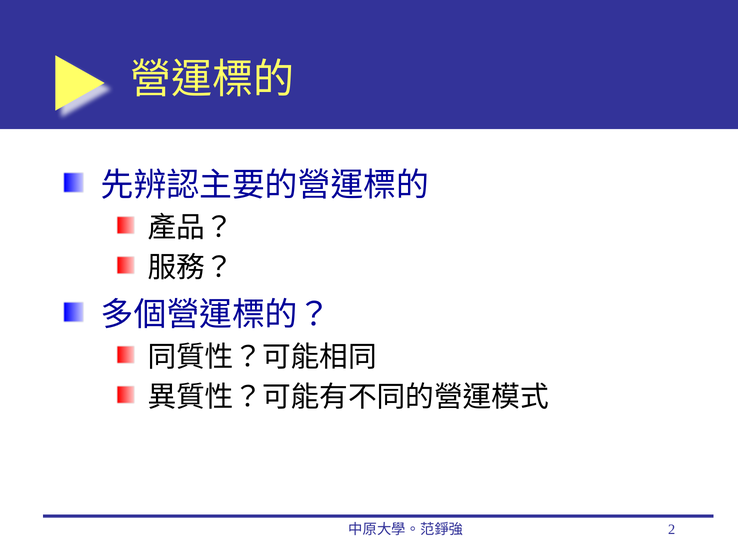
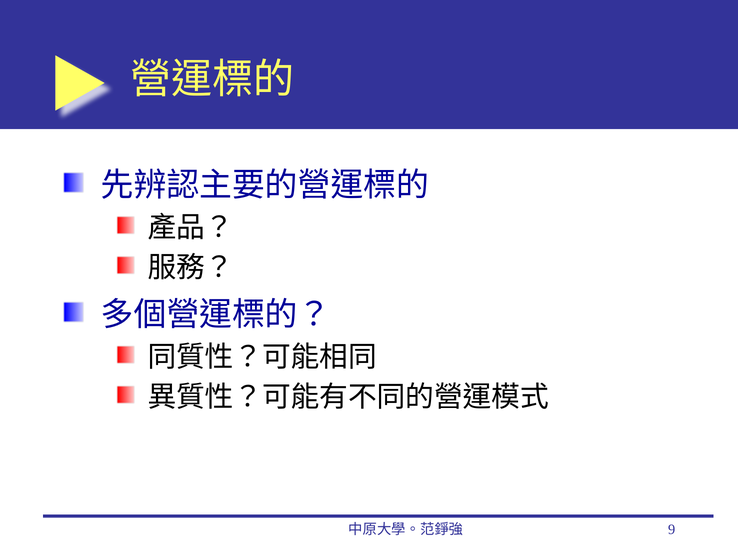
2: 2 -> 9 (672, 530)
